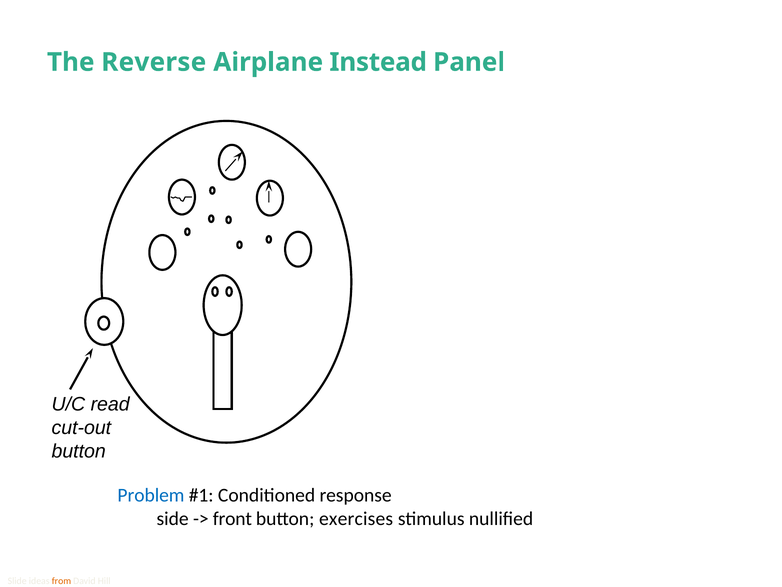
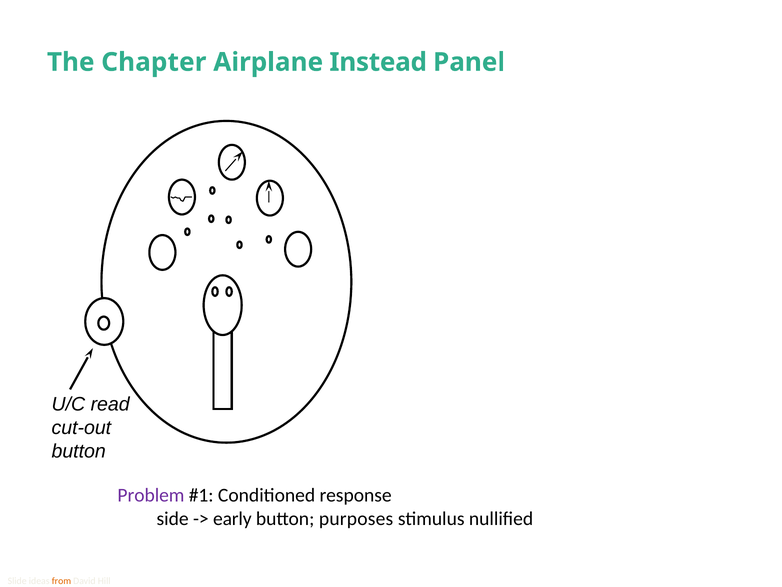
Reverse: Reverse -> Chapter (154, 62)
Problem colour: blue -> purple (151, 495)
front: front -> early (232, 519)
exercises: exercises -> purposes (356, 519)
